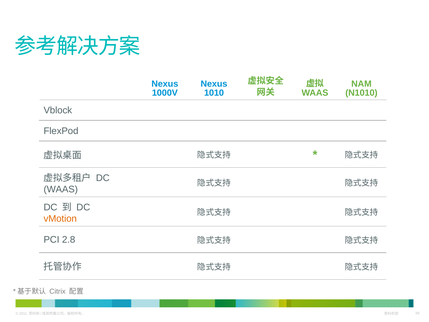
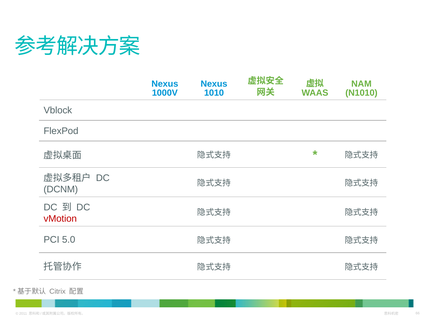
WAAS: WAAS -> DCNM (61, 189)
vMotion colour: orange -> red (60, 218)
2.8: 2.8 -> 5.0 (69, 239)
